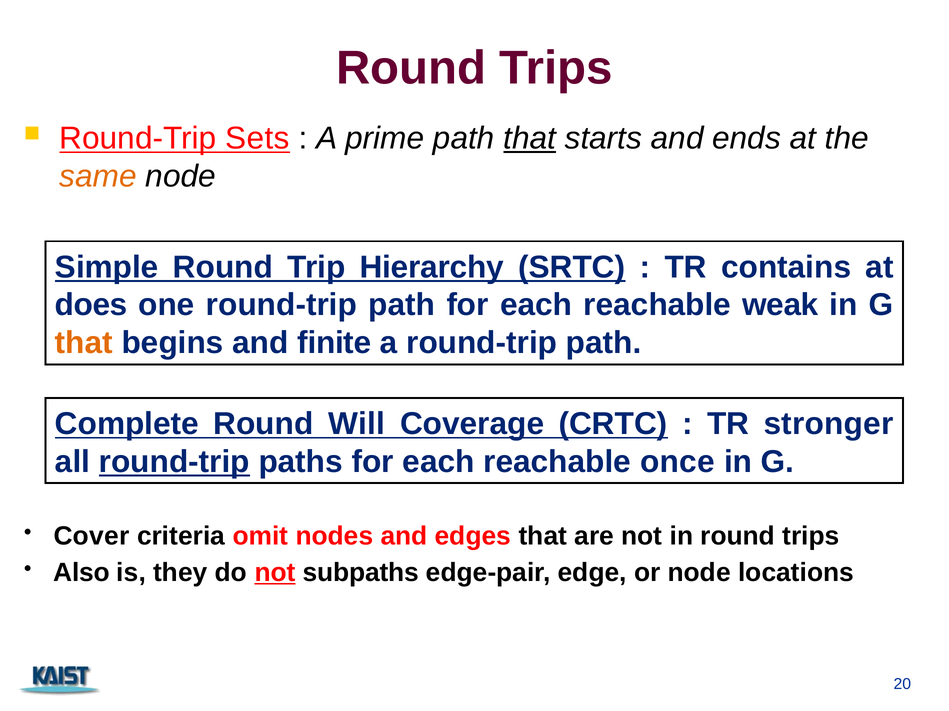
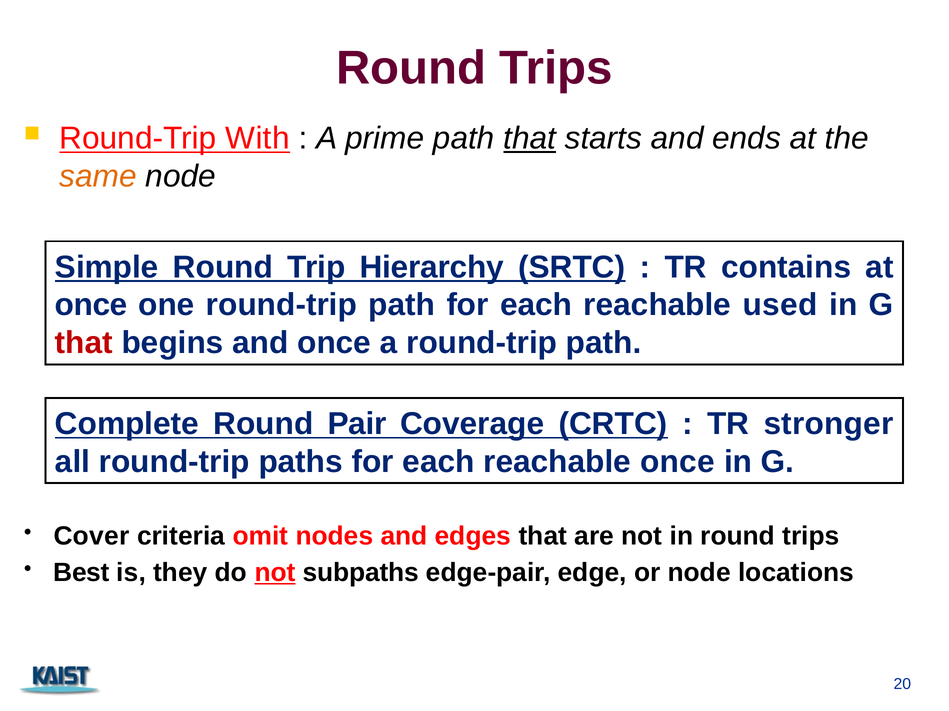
Sets: Sets -> With (258, 139)
does: does -> once (91, 305)
weak: weak -> used (780, 305)
that colour: orange -> red (84, 343)
and finite: finite -> once (334, 343)
Will: Will -> Pair (357, 424)
round-trip underline: present -> none (174, 462)
Also: Also -> Best (81, 573)
